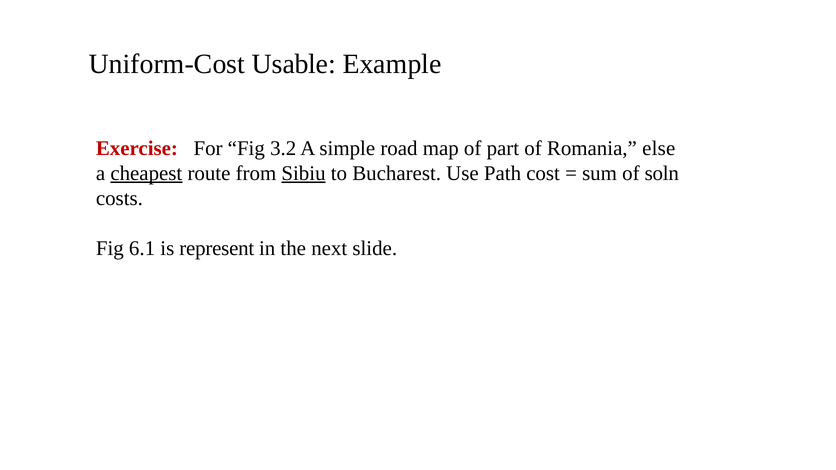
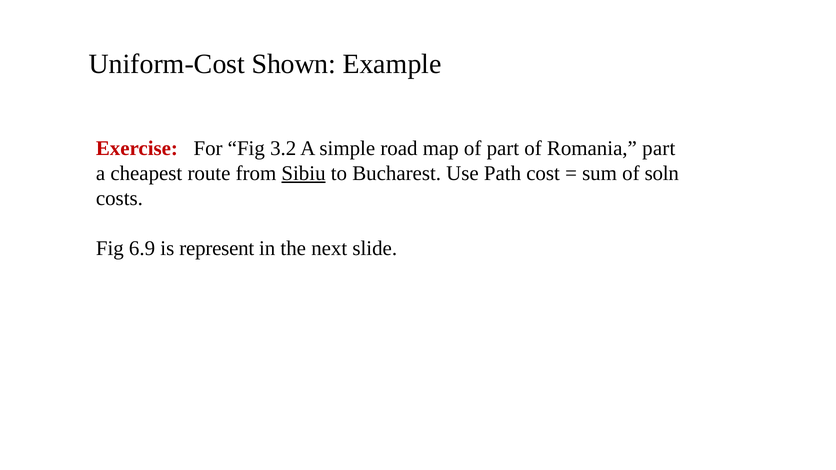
Usable: Usable -> Shown (294, 64)
Romania else: else -> part (659, 148)
cheapest underline: present -> none (146, 173)
6.1: 6.1 -> 6.9 (142, 249)
